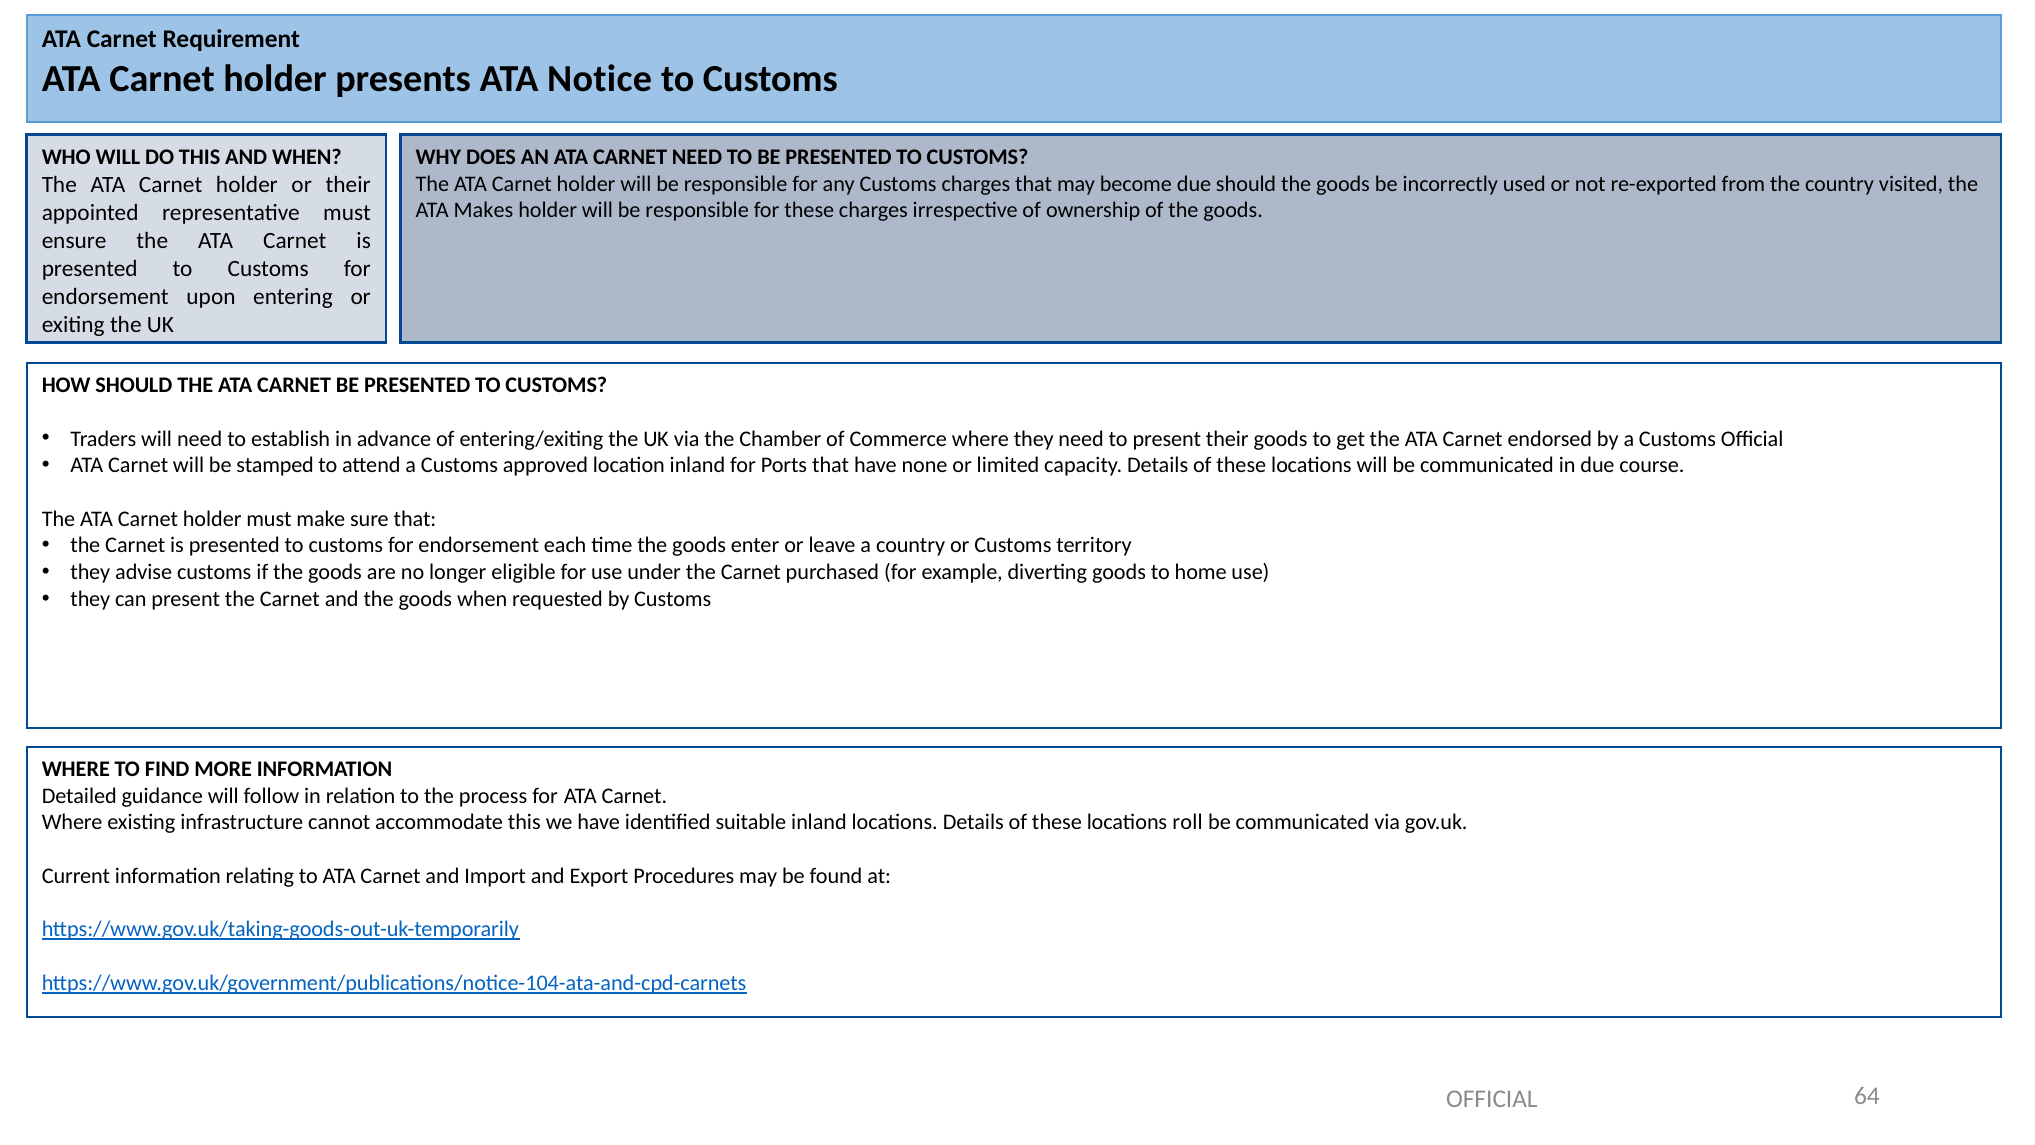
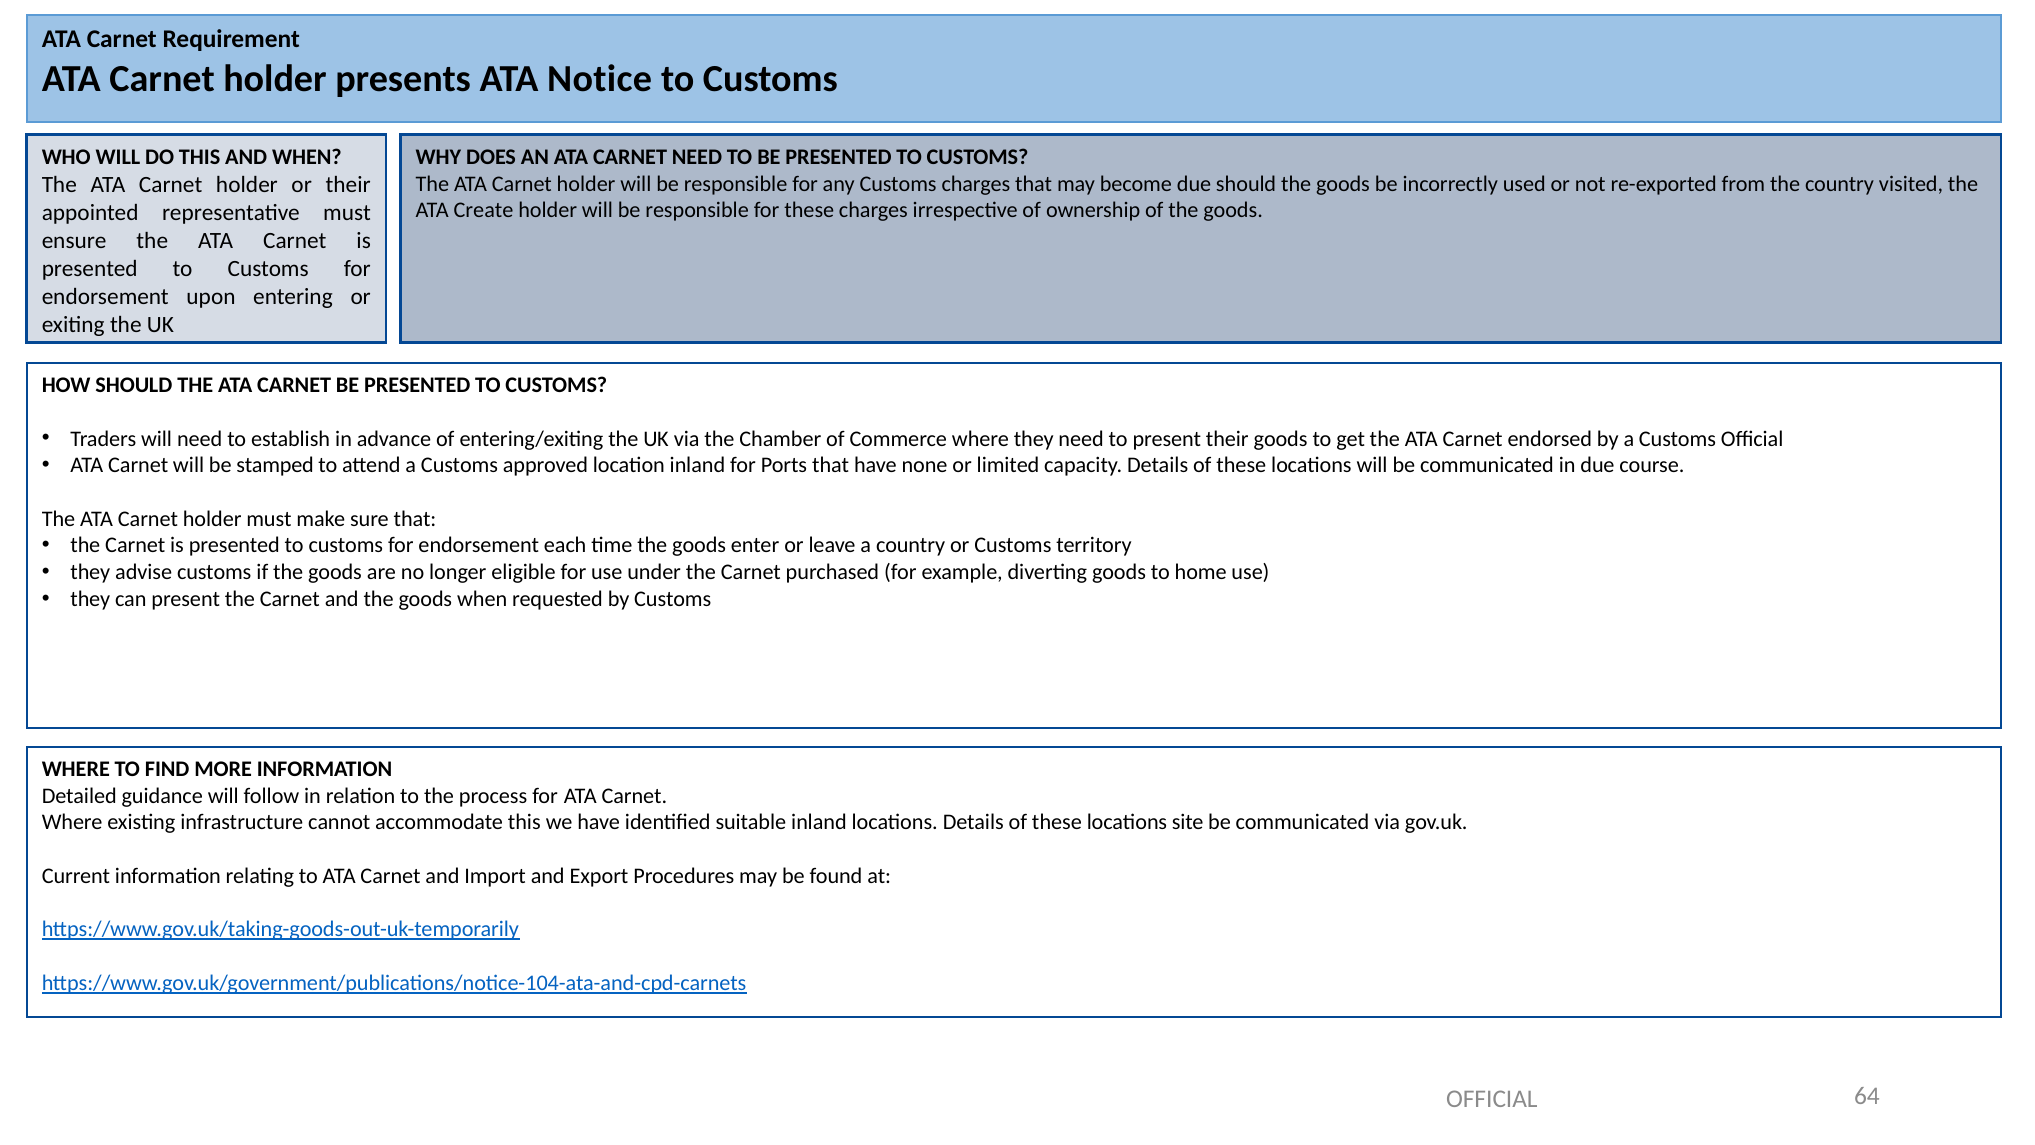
Makes: Makes -> Create (484, 210)
roll: roll -> site (1188, 822)
